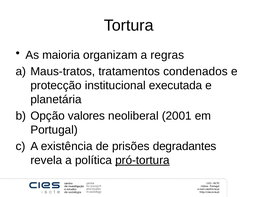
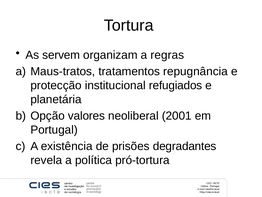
maioria: maioria -> servem (61, 55)
condenados: condenados -> repugnância (195, 71)
executada: executada -> refugiados (176, 85)
pró-tortura underline: present -> none (142, 160)
